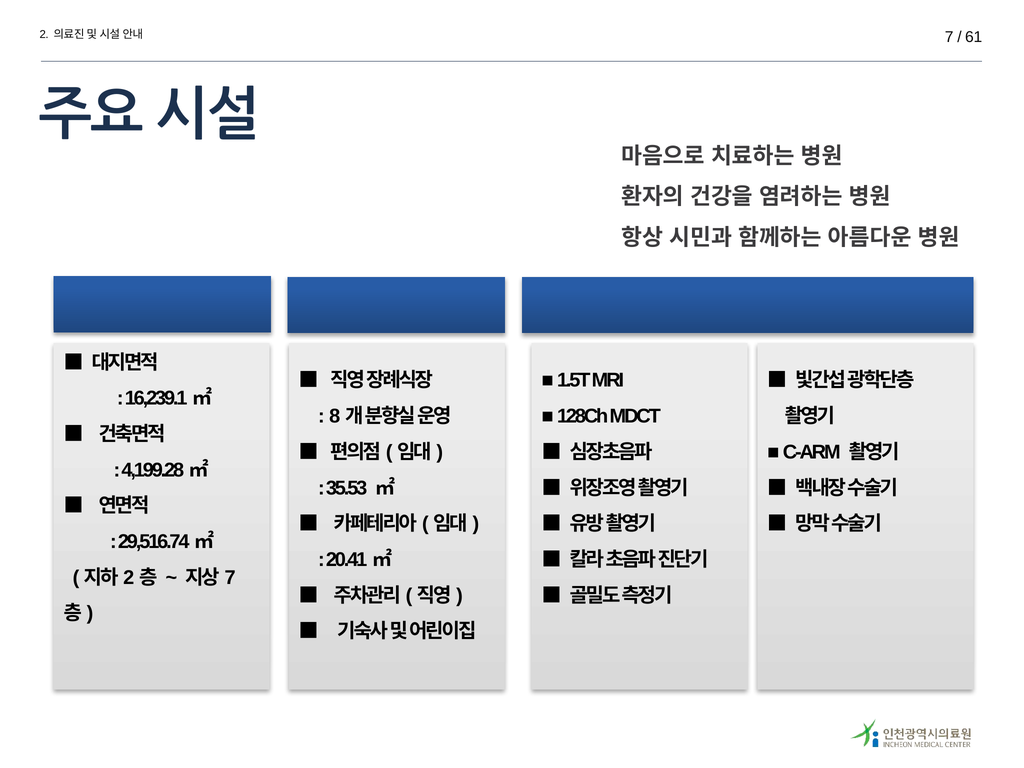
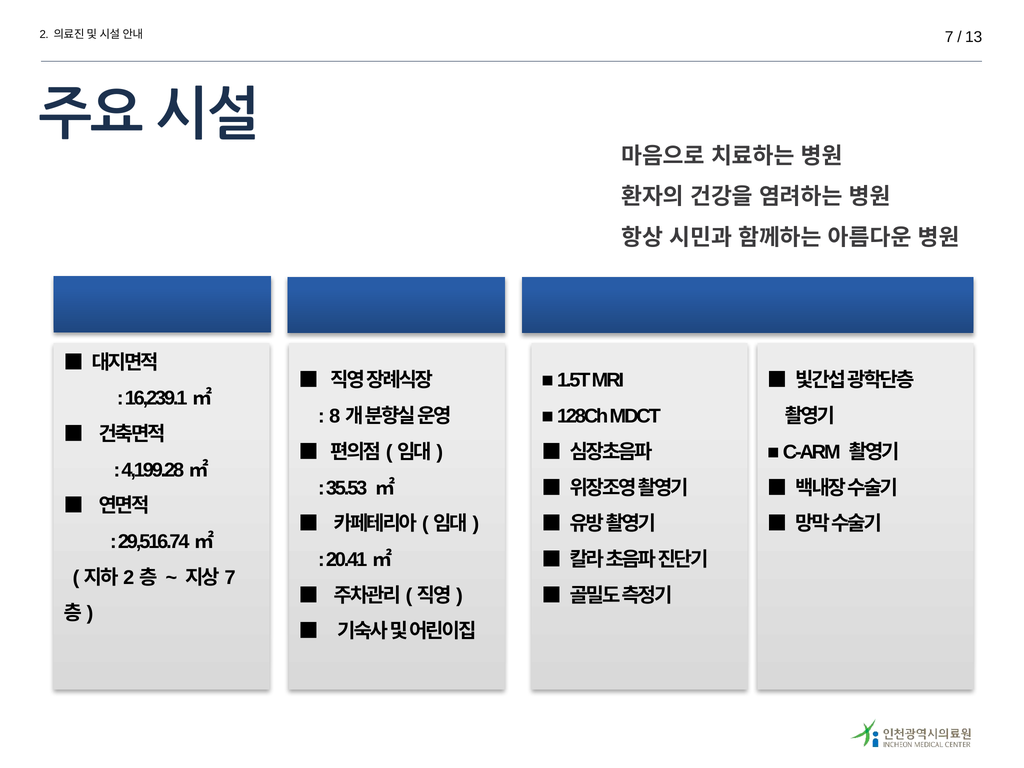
61: 61 -> 13 (974, 37)
